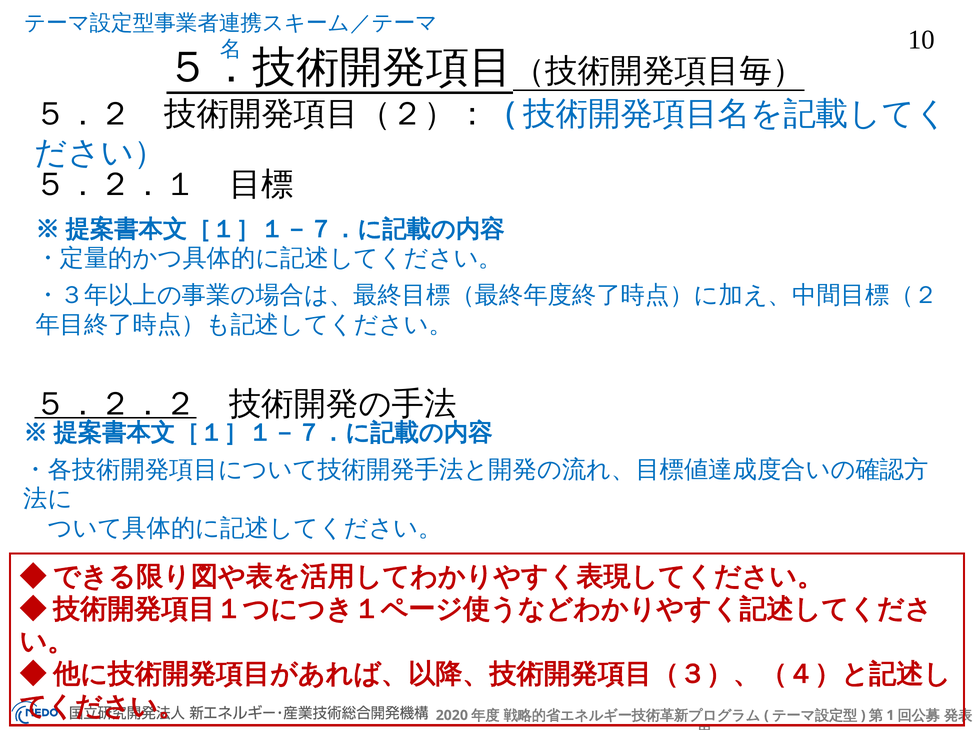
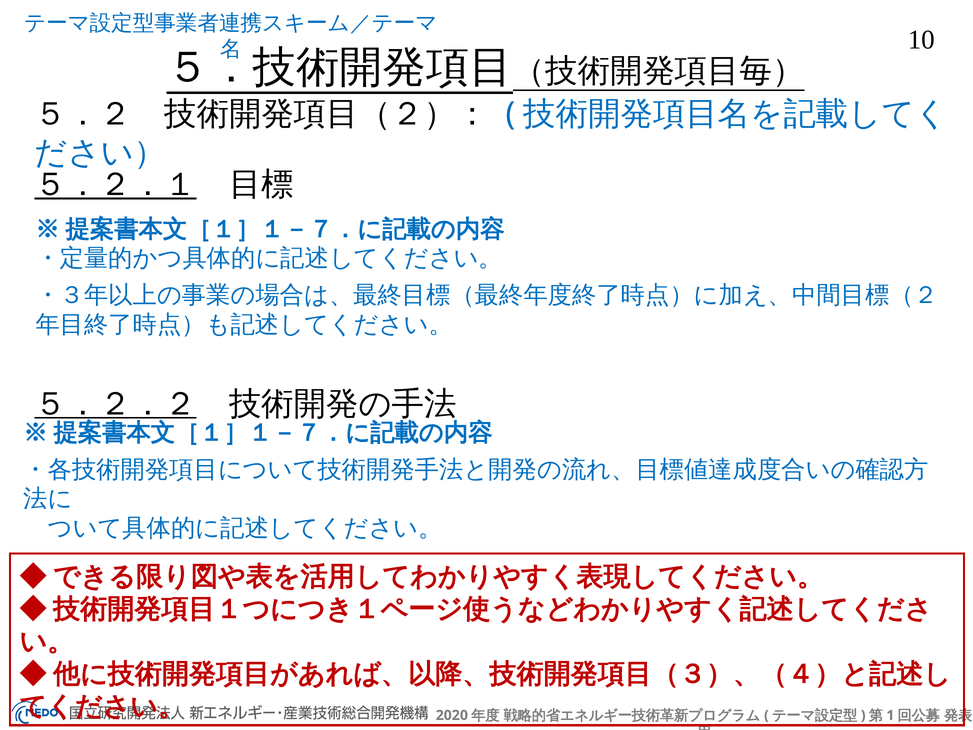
５．２．１ underline: none -> present (116, 184)
